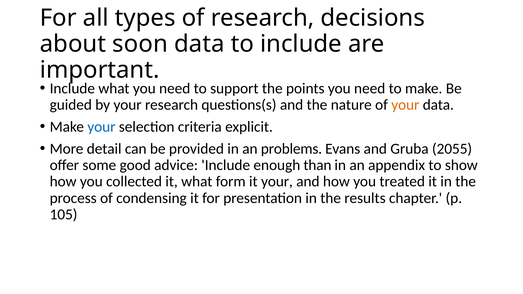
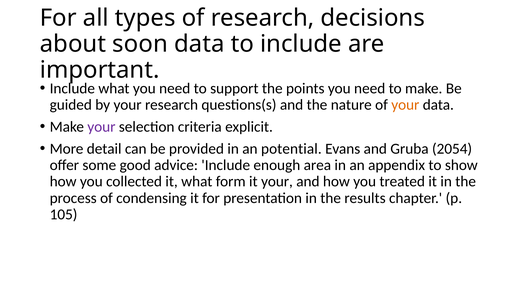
your colour: blue -> purple (101, 127)
problems: problems -> potential (291, 149)
2055: 2055 -> 2054 (452, 149)
than: than -> area (317, 165)
